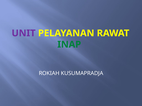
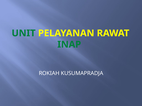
UNIT colour: purple -> green (24, 33)
